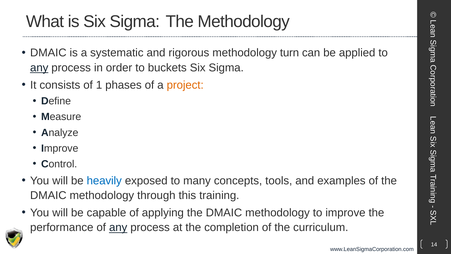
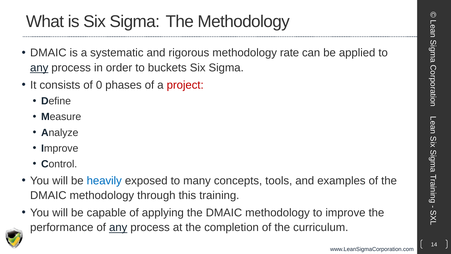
turn: turn -> rate (290, 53)
1: 1 -> 0 (99, 85)
project colour: orange -> red (185, 85)
